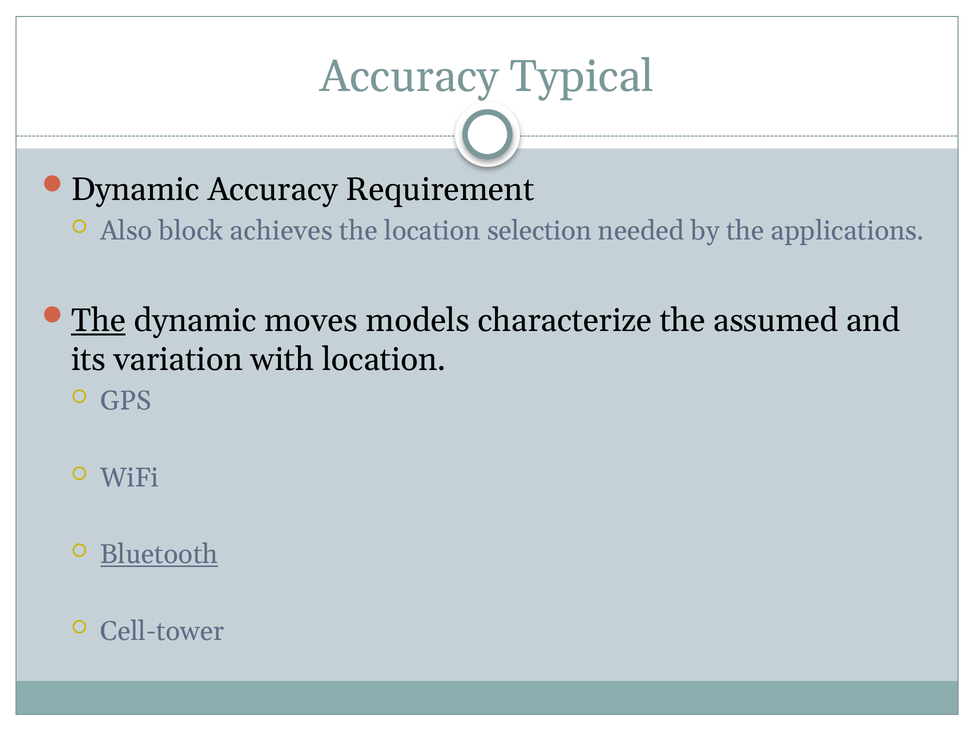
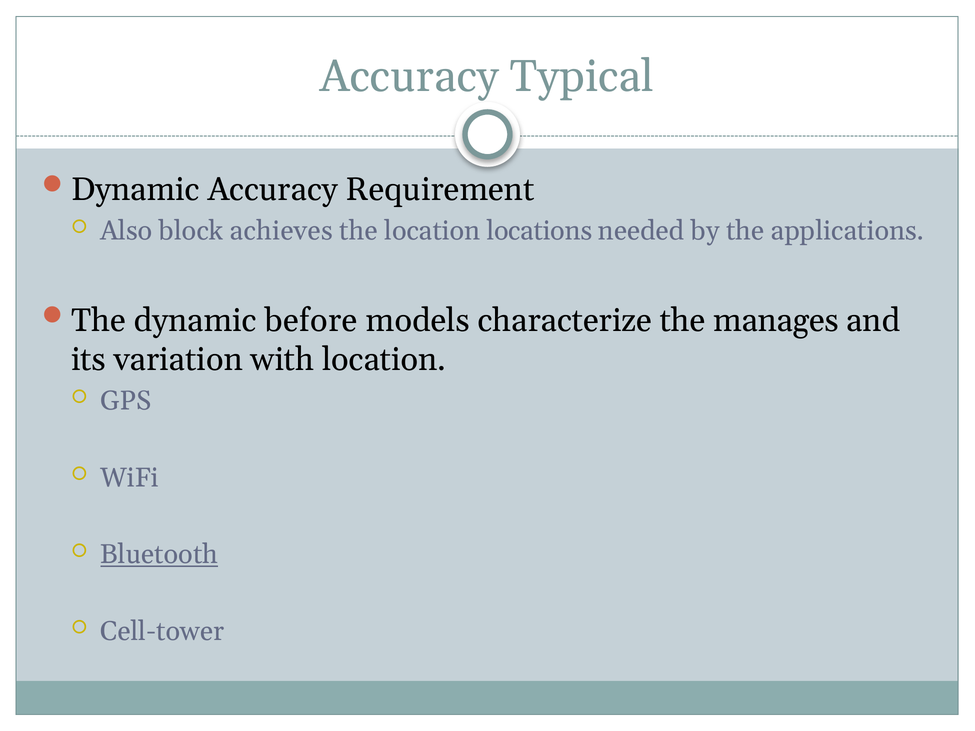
selection: selection -> locations (539, 231)
The underline: present -> none (98, 321)
moves: moves -> before (311, 321)
assumed: assumed -> manages (776, 321)
